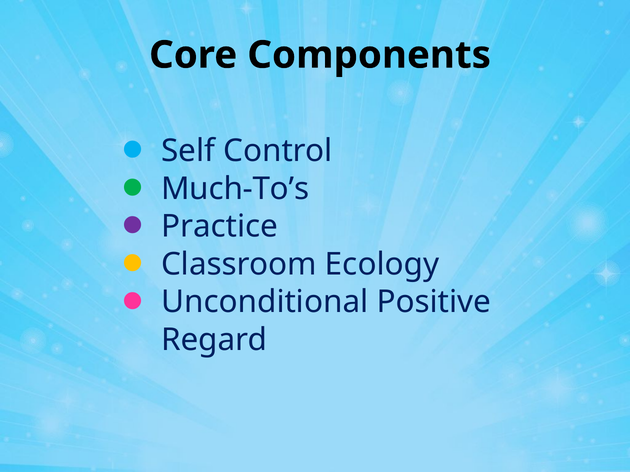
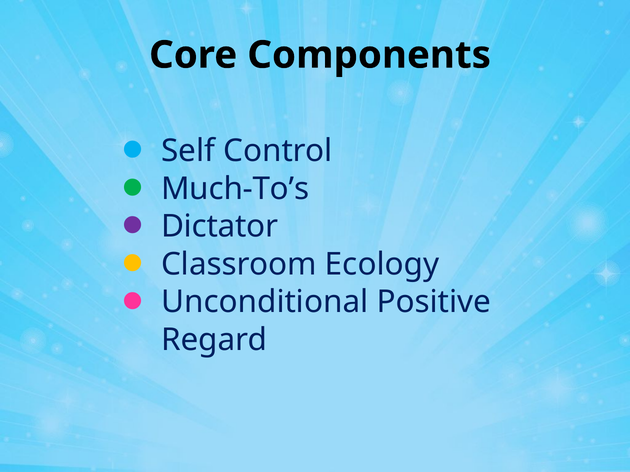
Practice: Practice -> Dictator (220, 227)
